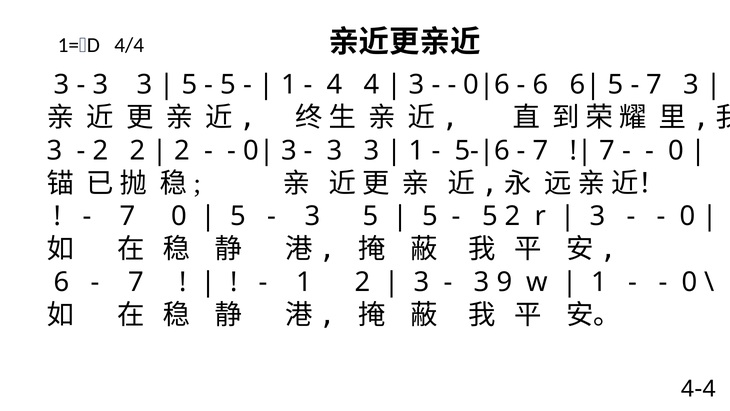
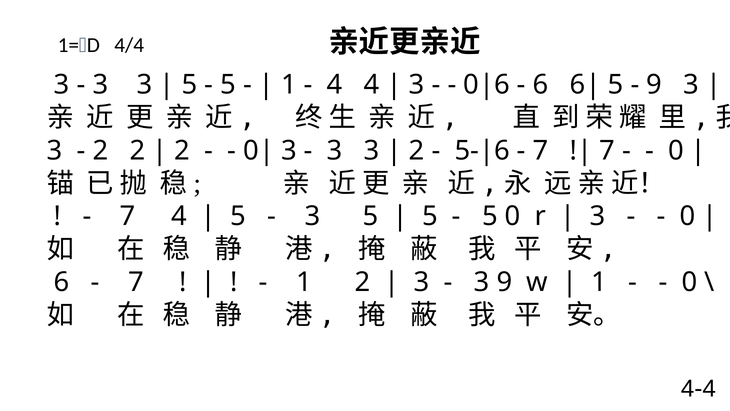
7: 7 -> 9 (654, 85)
1: 1 -> 2 (417, 151)
7 0: 0 -> 4 (179, 216)
5 2: 2 -> 0 (513, 216)
